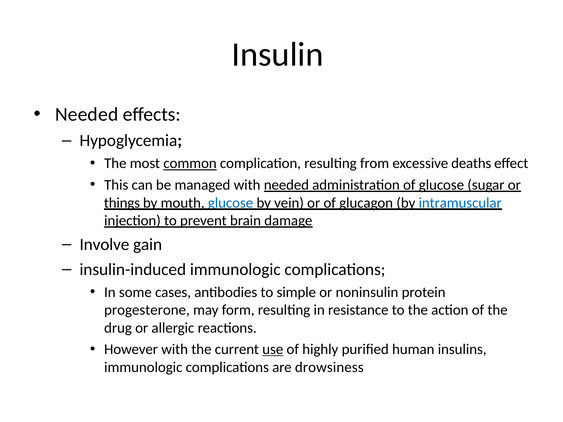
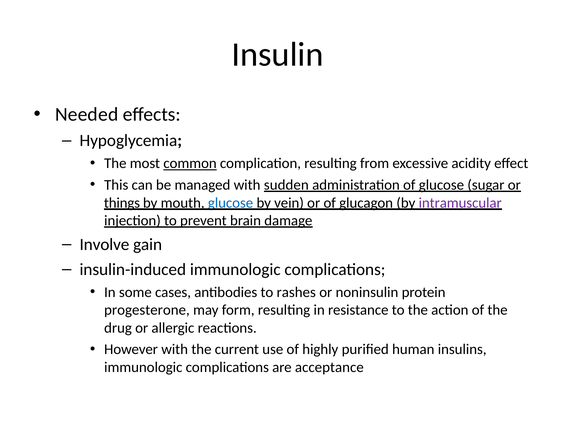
deaths: deaths -> acidity (471, 164)
with needed: needed -> sudden (286, 185)
intramuscular colour: blue -> purple (460, 203)
simple: simple -> rashes (296, 292)
use underline: present -> none (273, 350)
drowsiness: drowsiness -> acceptance (329, 367)
